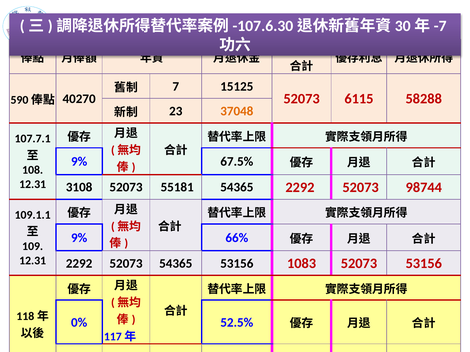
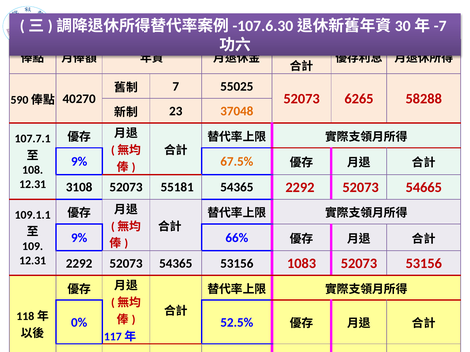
15125: 15125 -> 55025 (237, 87)
6115: 6115 -> 6265 (359, 99)
67.5% colour: black -> orange (237, 162)
98744: 98744 -> 54665 (424, 188)
